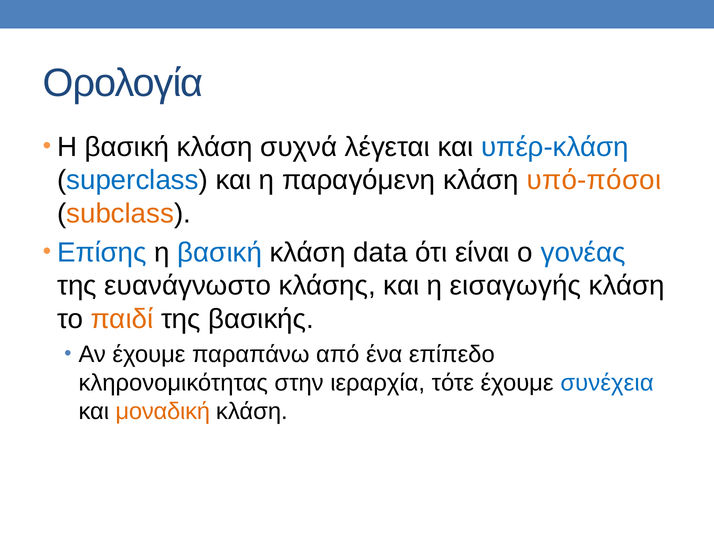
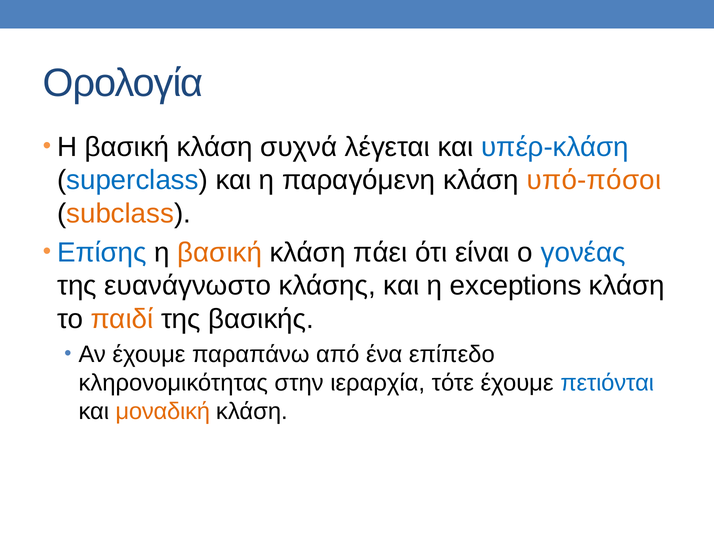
βασική colour: blue -> orange (220, 253)
data: data -> πάει (380, 253)
εισαγωγής: εισαγωγής -> exceptions (516, 286)
συνέχεια: συνέχεια -> πετιόνται (607, 383)
